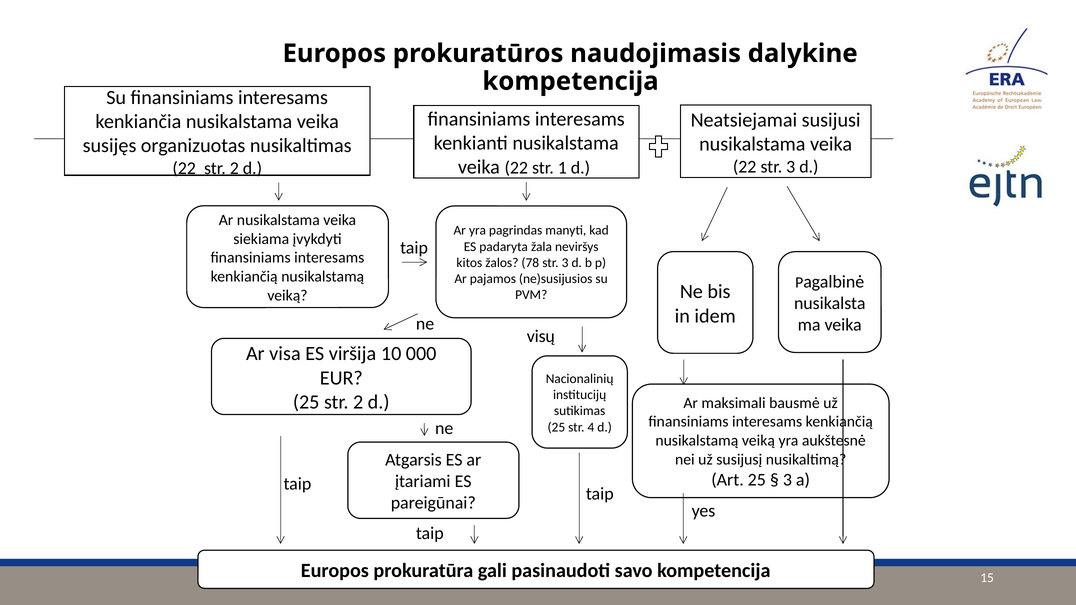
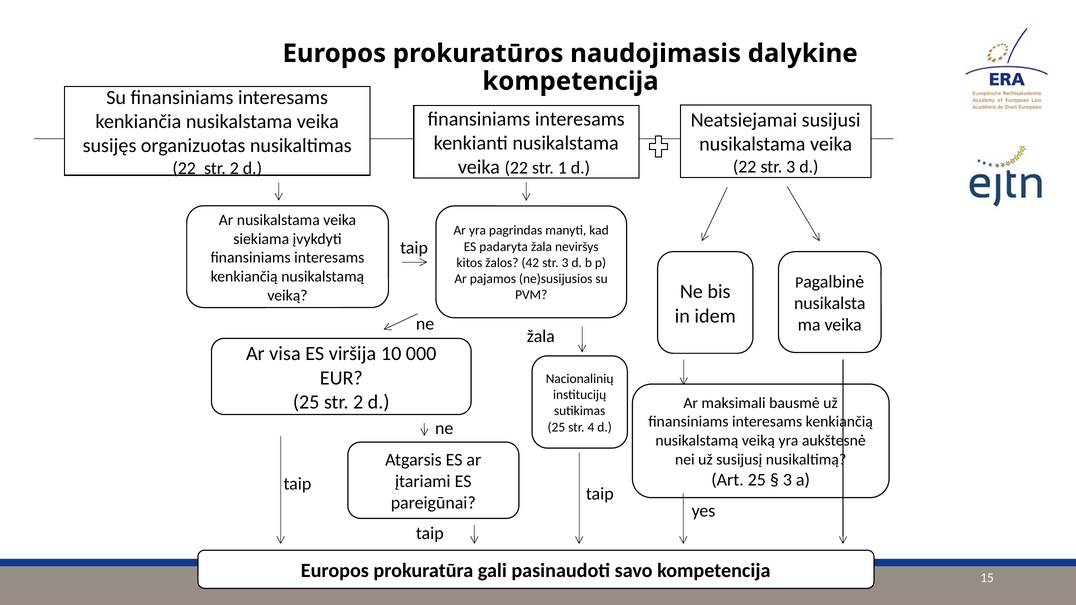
78: 78 -> 42 (530, 263)
visų: visų -> žala (541, 336)
